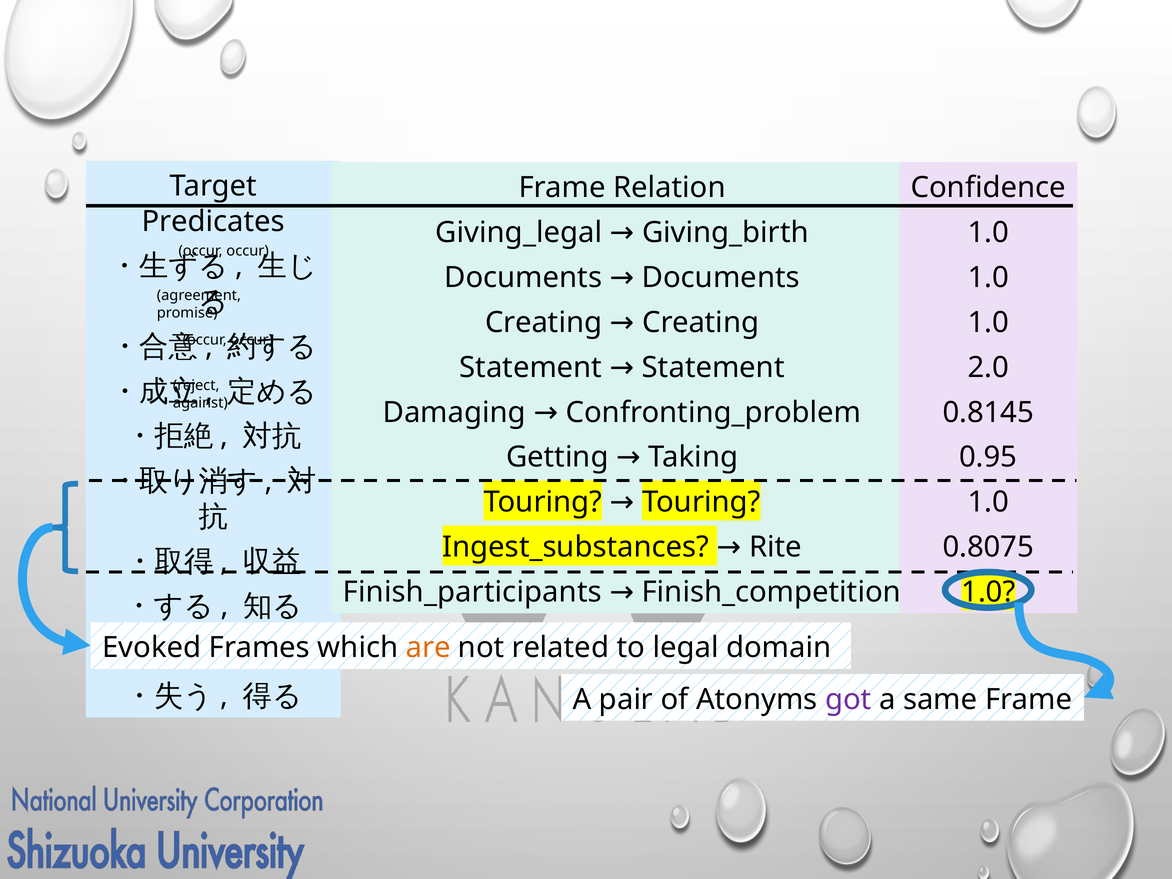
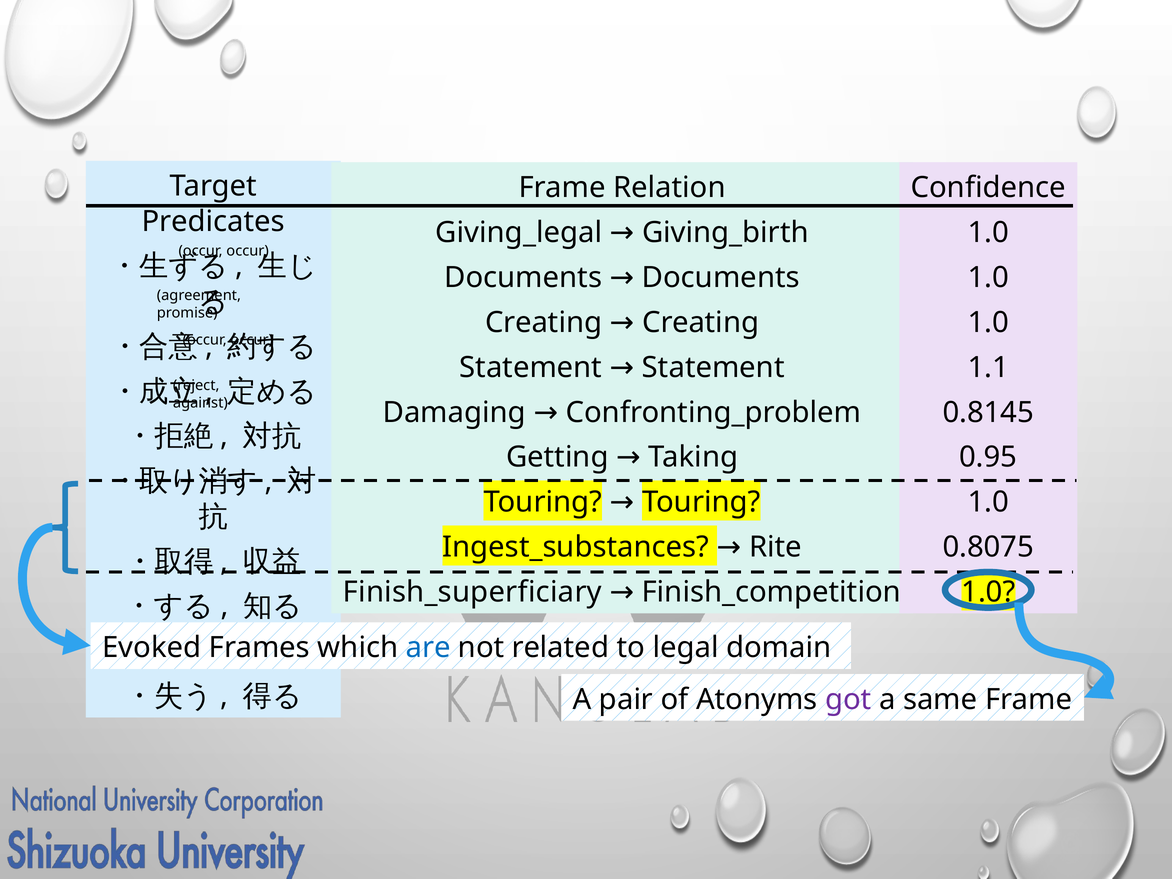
2.0: 2.0 -> 1.1 (988, 367)
Finish_participants: Finish_participants -> Finish_superficiary (472, 592)
are colour: orange -> blue (428, 648)
